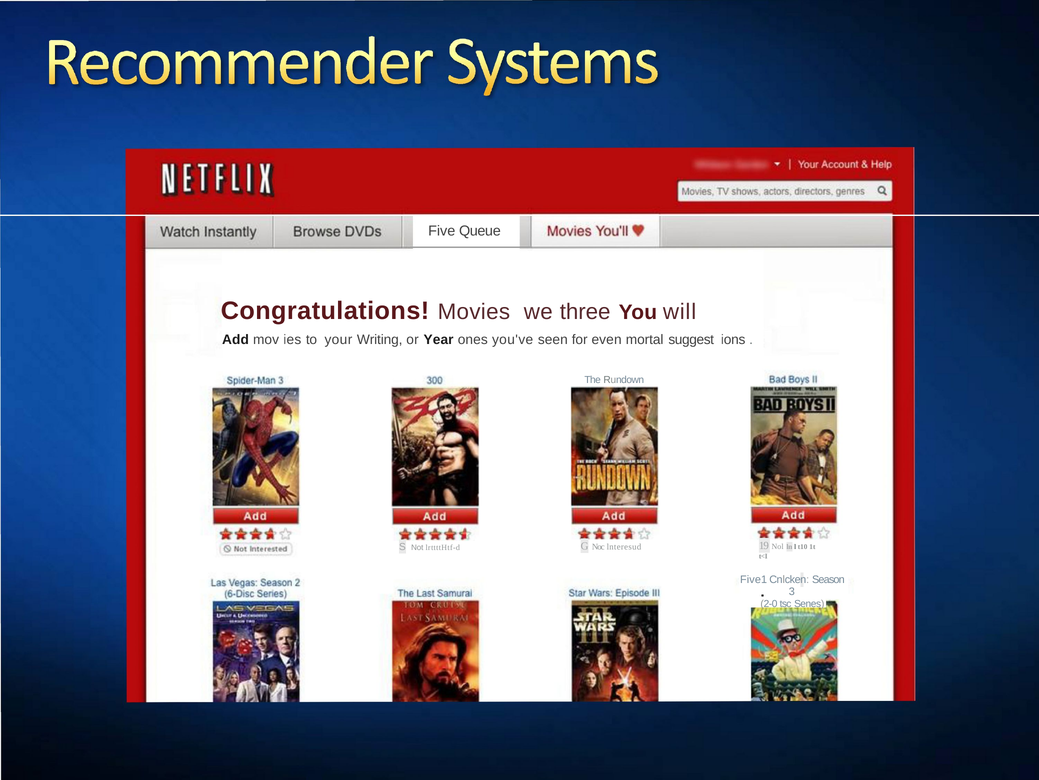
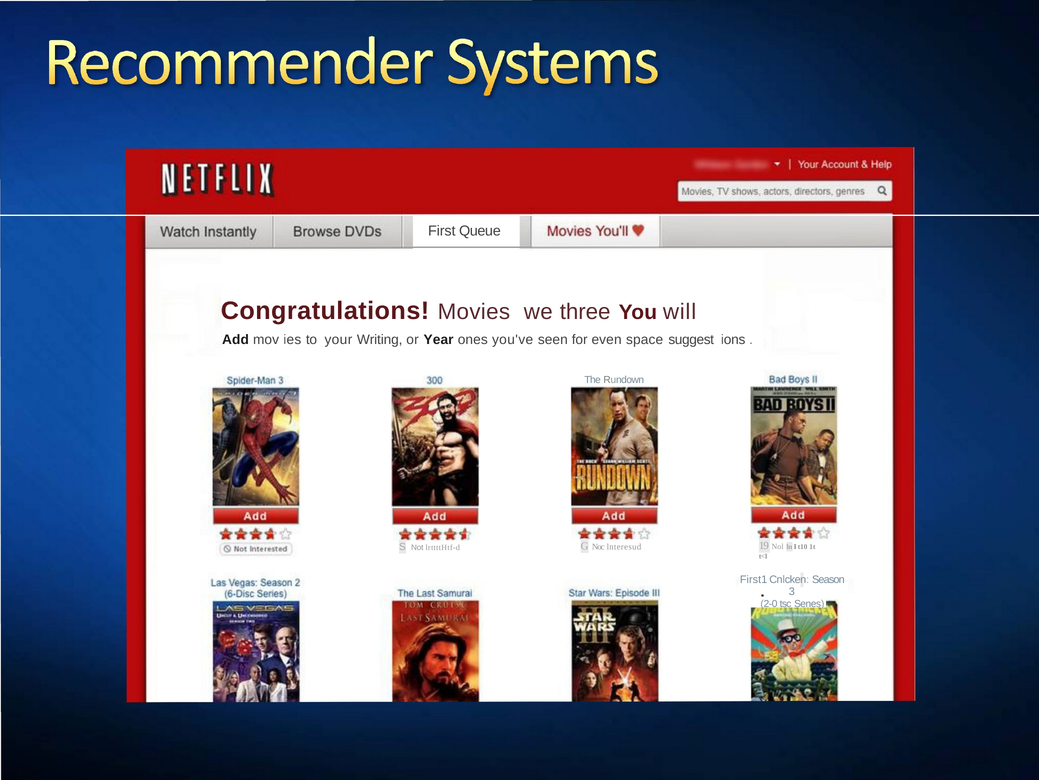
Five: Five -> First (442, 231)
mortal: mortal -> space (645, 339)
Five1: Five1 -> First1 (754, 579)
